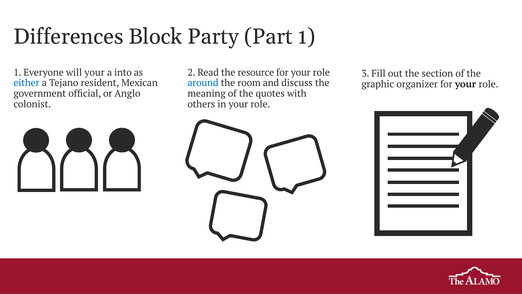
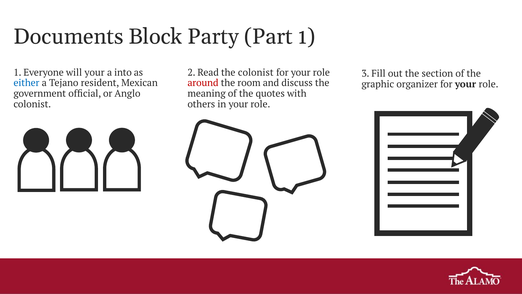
Differences: Differences -> Documents (68, 37)
the resource: resource -> colonist (256, 72)
around colour: blue -> red (203, 83)
